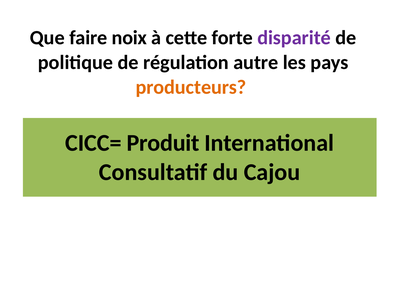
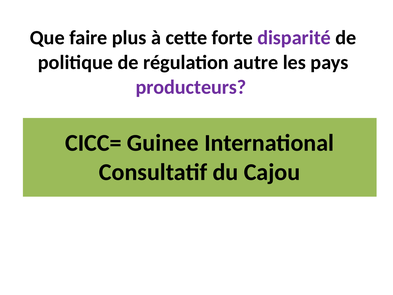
noix: noix -> plus (129, 38)
producteurs colour: orange -> purple (191, 87)
Produit: Produit -> Guinee (163, 143)
